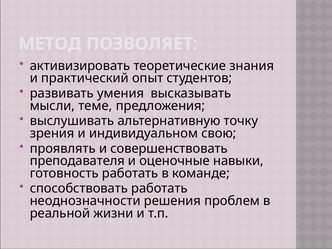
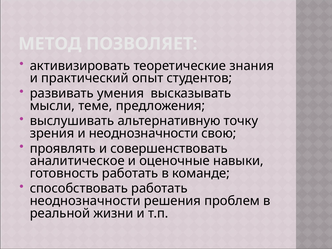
и индивидуальном: индивидуальном -> неоднозначности (144, 133)
преподавателя: преподавателя -> аналитическое (77, 161)
